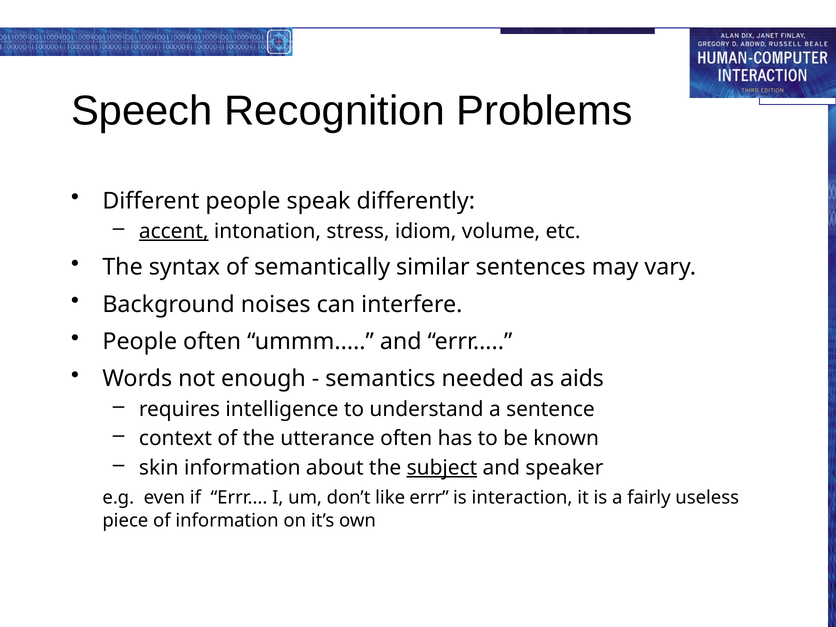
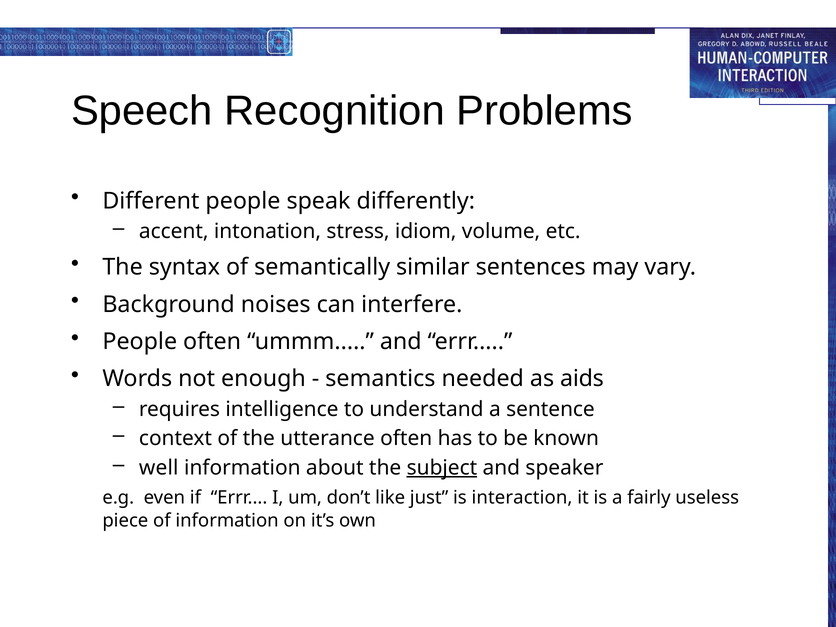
accent underline: present -> none (174, 231)
skin: skin -> well (159, 468)
like errr: errr -> just (429, 498)
